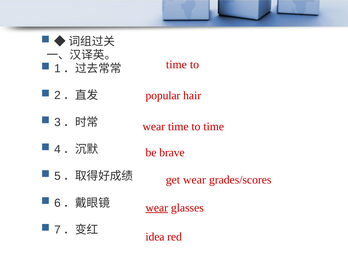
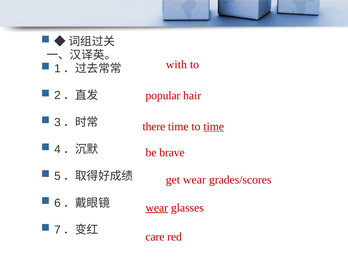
time: time -> with (176, 65)
wear: wear -> there (154, 127)
time underline: none -> present (214, 127)
idea: idea -> care (155, 237)
